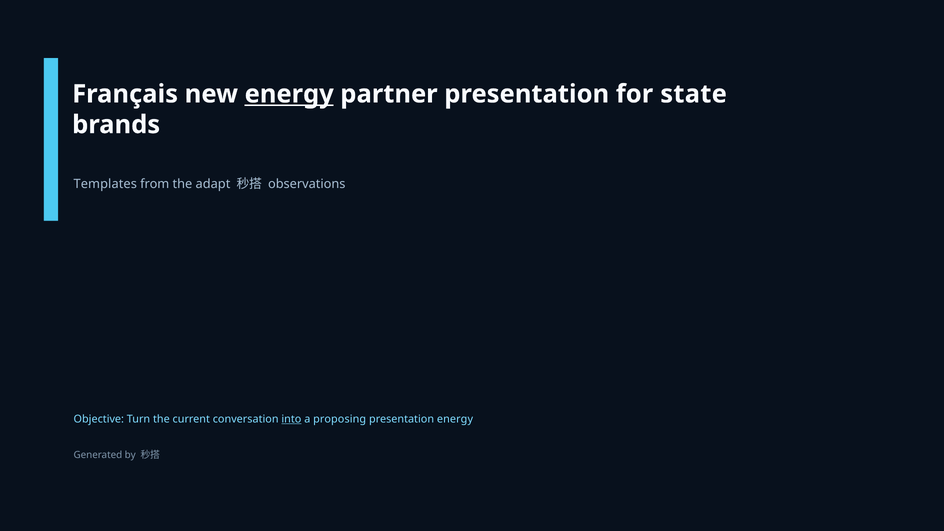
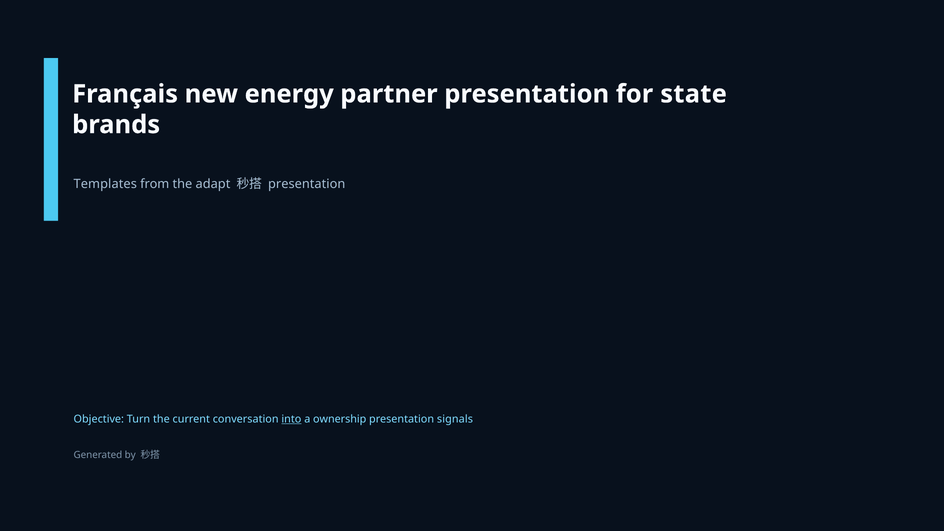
energy underline: present -> none (289, 94)
observations: observations -> presentation (307, 184)
proposing: proposing -> ownership (340, 419)
presentation energy: energy -> signals (455, 419)
